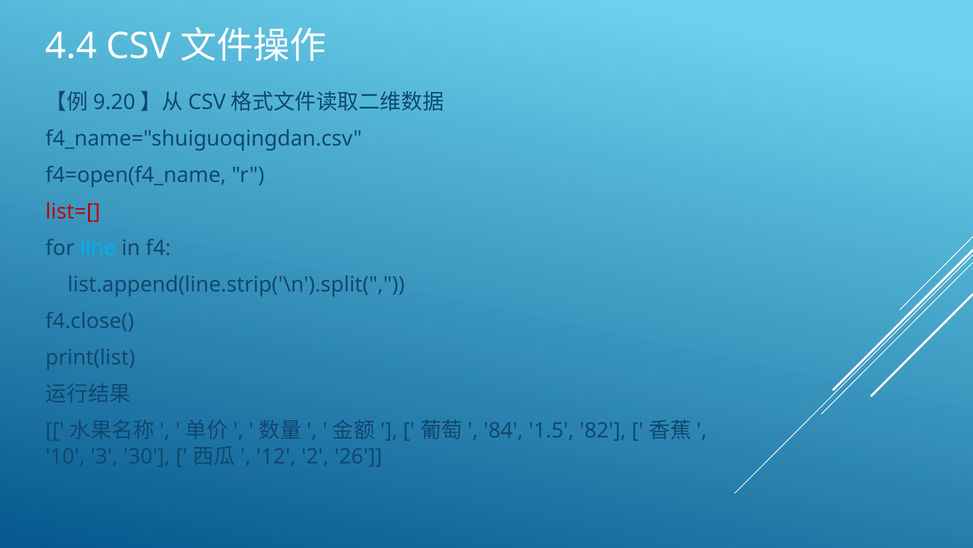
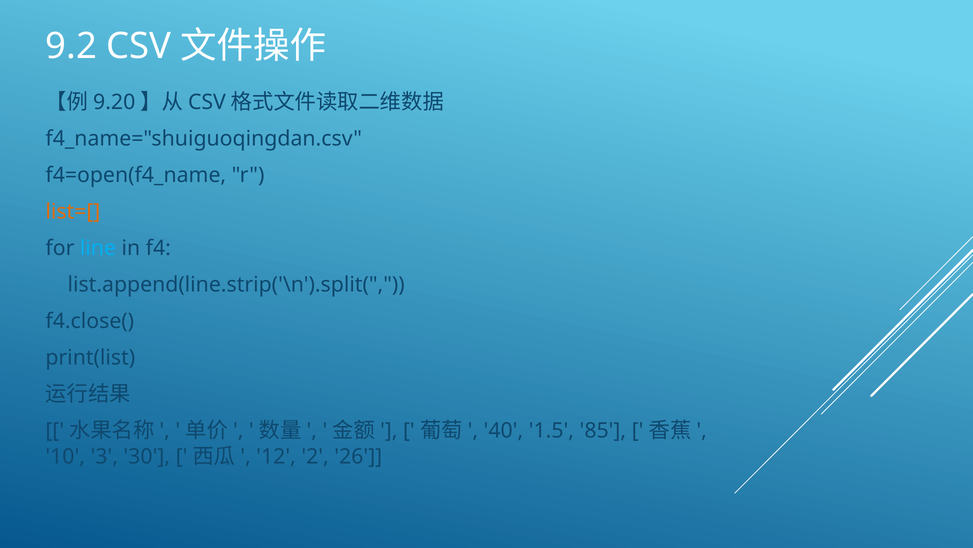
4.4: 4.4 -> 9.2 (71, 46)
list=[ colour: red -> orange (73, 211)
84: 84 -> 40 (503, 430)
82: 82 -> 85 (603, 430)
